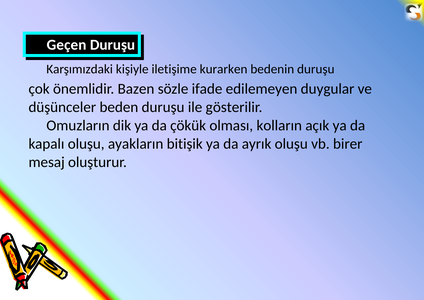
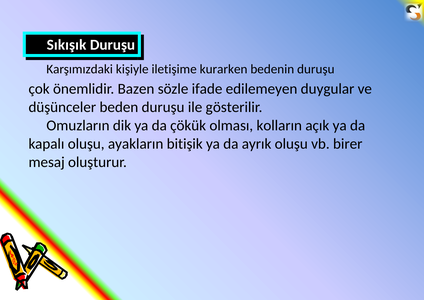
Geçen: Geçen -> Sıkışık (67, 45)
